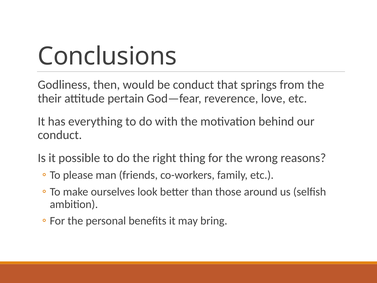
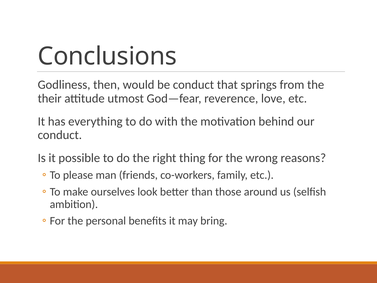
pertain: pertain -> utmost (126, 98)
